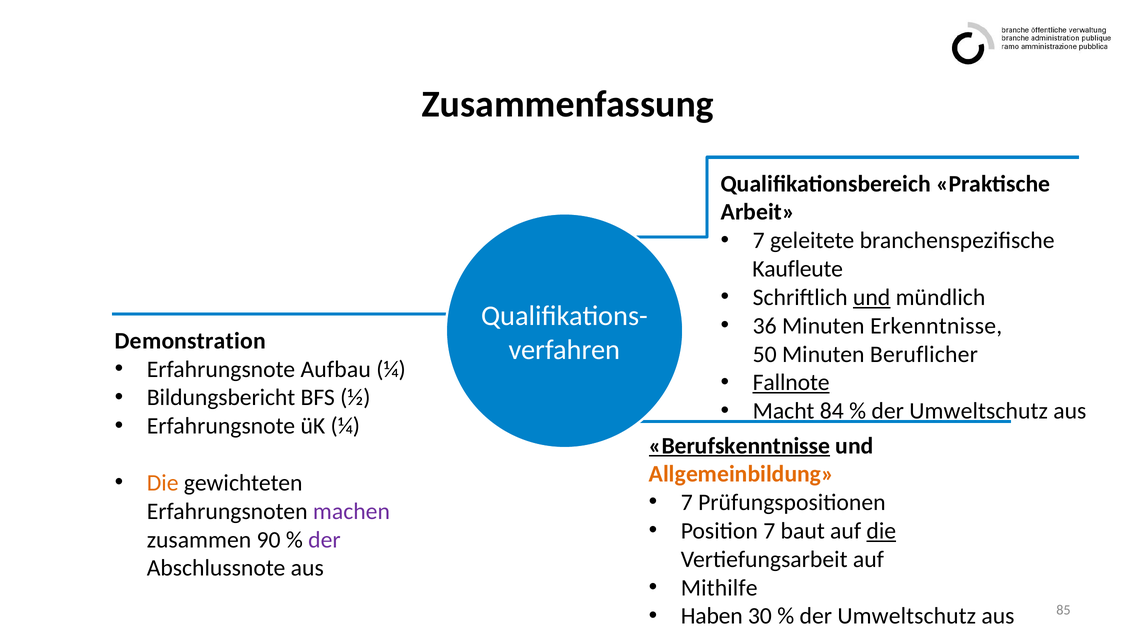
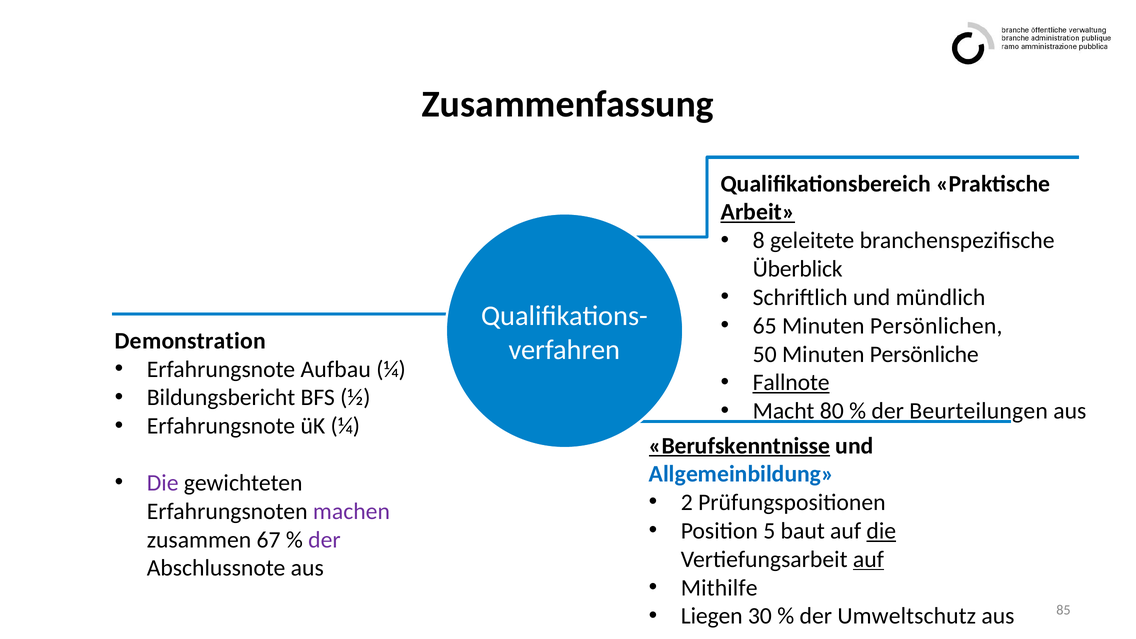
Arbeit underline: none -> present (758, 212)
7: 7 -> 8 (759, 241)
Kaufleute: Kaufleute -> Überblick (798, 269)
und underline: present -> none (872, 297)
36: 36 -> 65 (765, 326)
Erkenntnisse: Erkenntnisse -> Persönlichen (936, 326)
Beruflicher: Beruflicher -> Persönliche (924, 354)
84: 84 -> 80 (832, 411)
Umweltschutz: Umweltschutz -> Beurteilungen (979, 411)
Allgemeinbildung colour: orange -> blue (741, 474)
Die colour: orange -> purple (163, 483)
7: 7 -> 2 (687, 503)
Position 7: 7 -> 5 (769, 531)
90: 90 -> 67 (269, 540)
auf underline: none -> present (868, 559)
Haben: Haben -> Liegen (712, 616)
